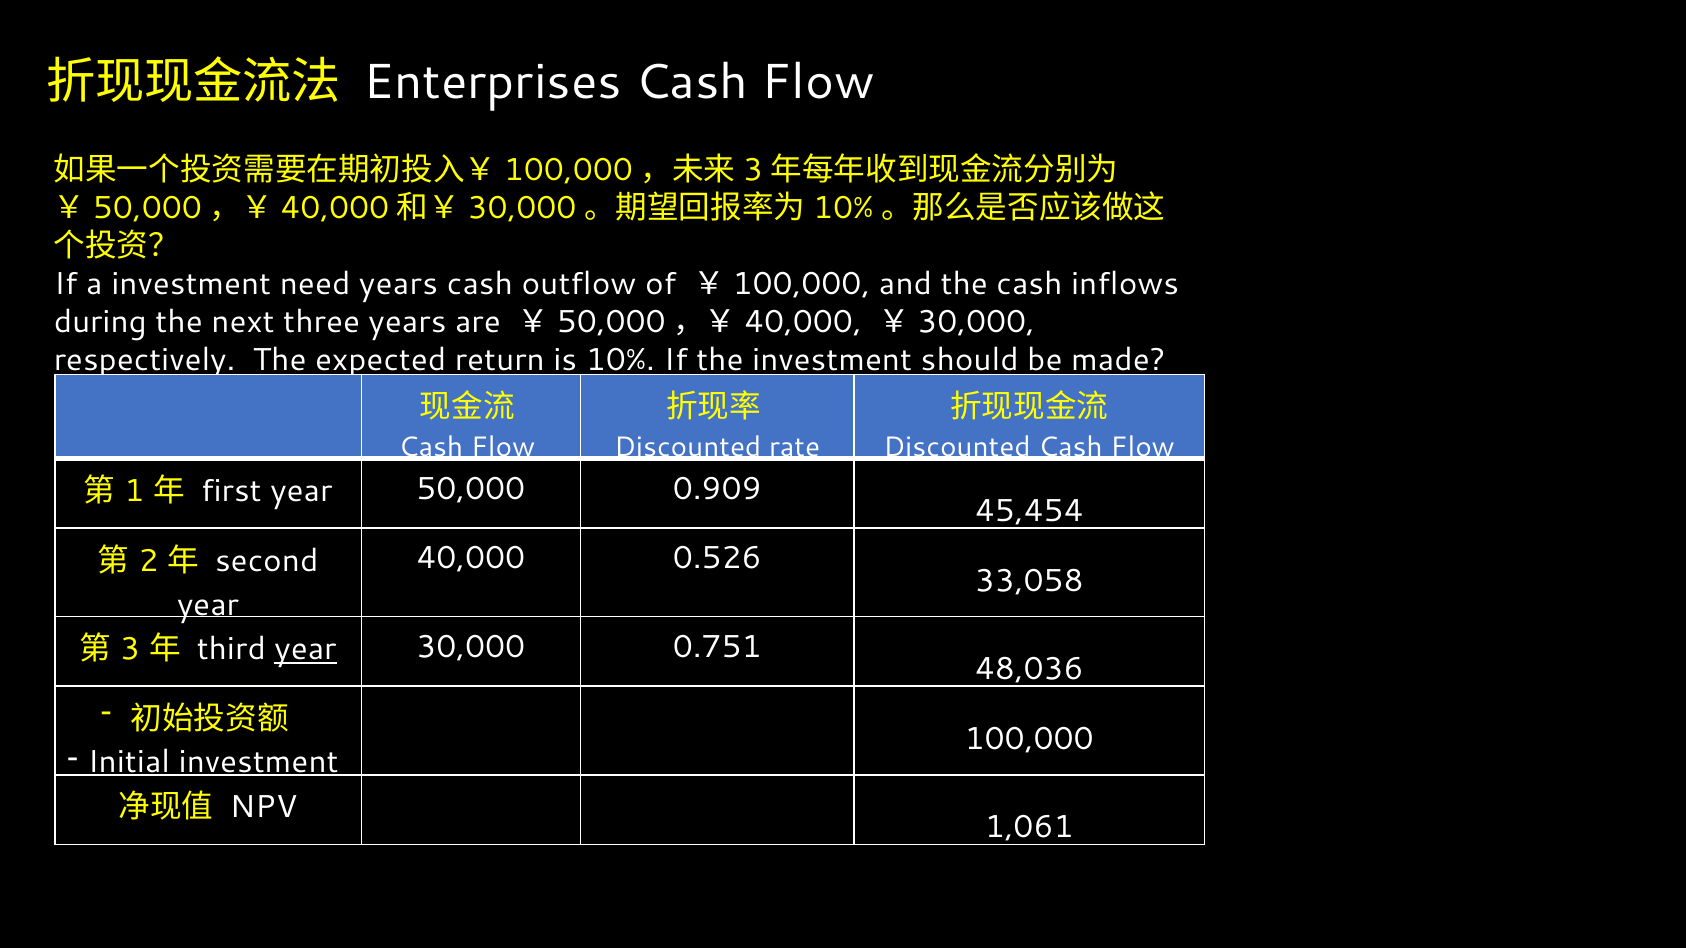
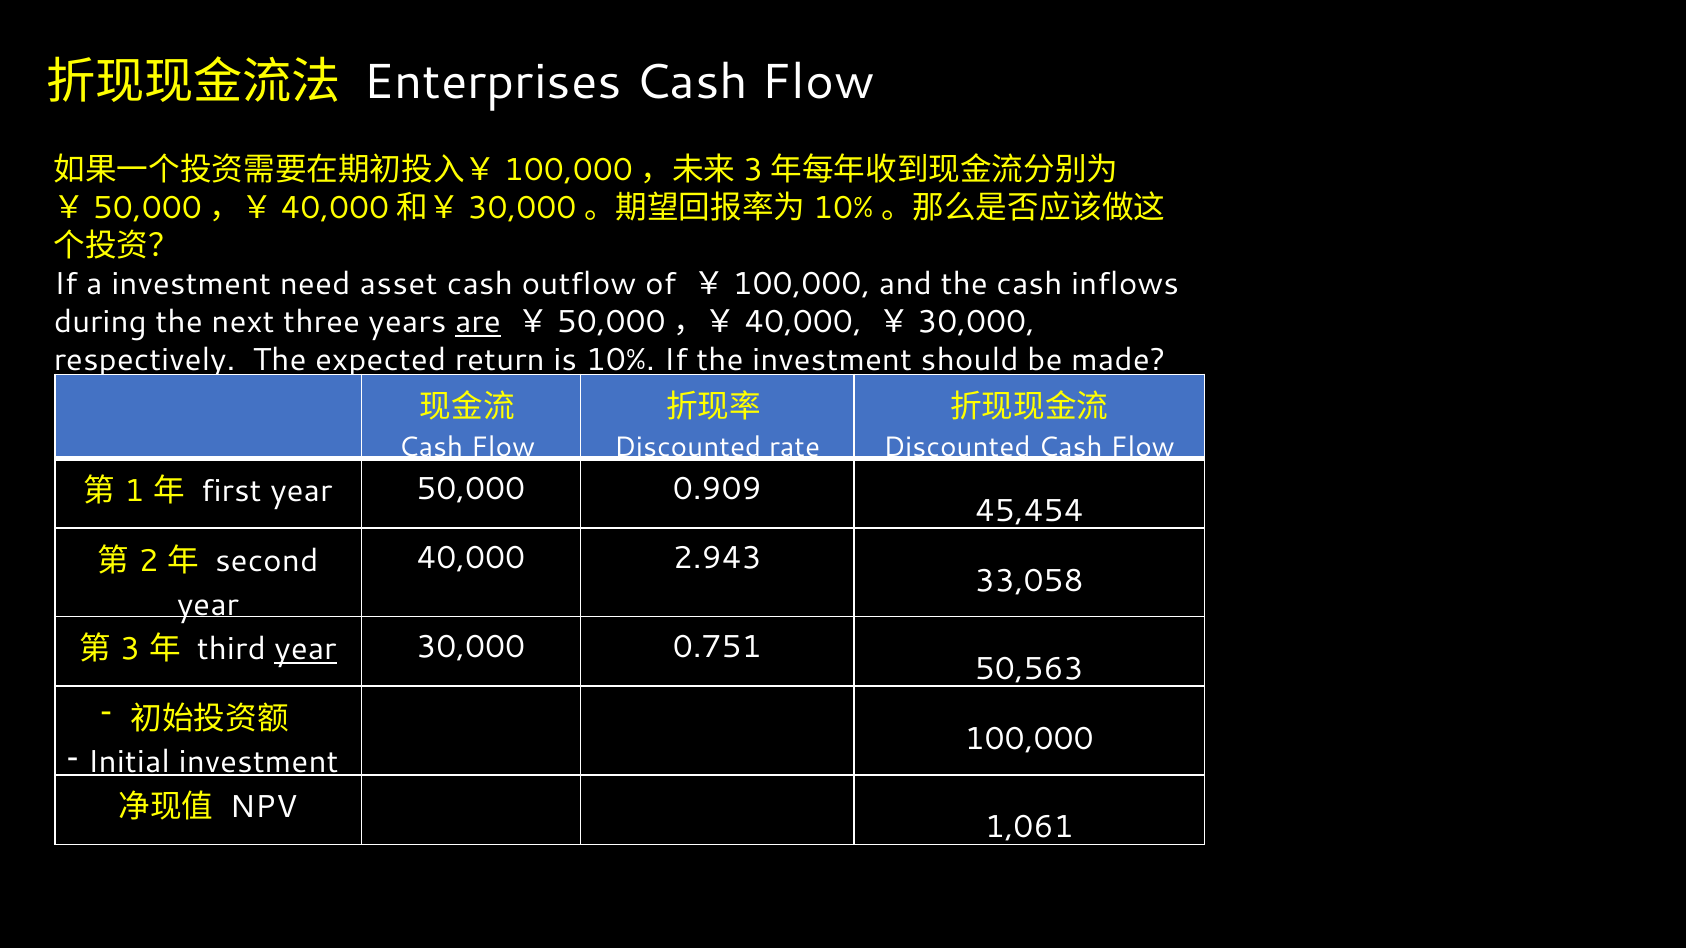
need years: years -> asset (399, 284)
are underline: none -> present (478, 322)
0.526: 0.526 -> 2.943 (717, 559)
48,036: 48,036 -> 50,563 (1029, 670)
